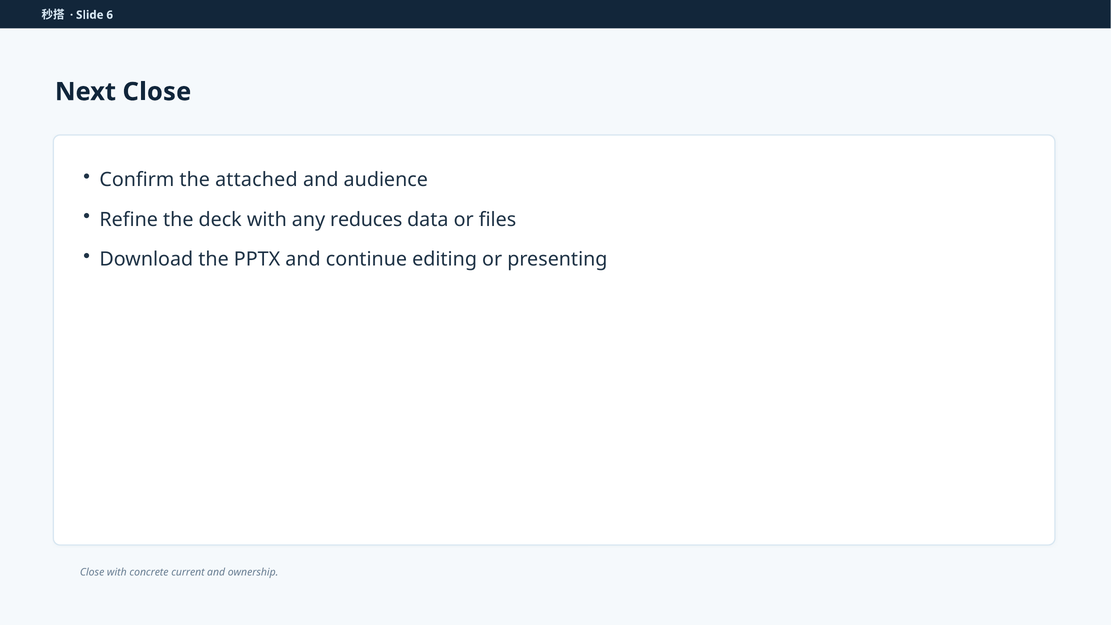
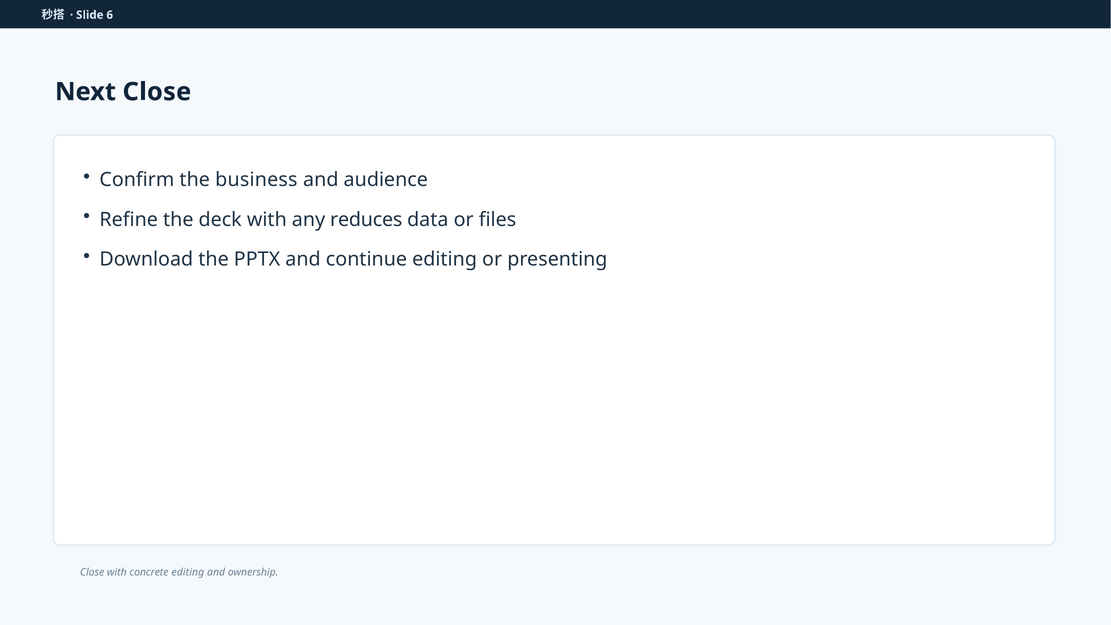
attached: attached -> business (256, 180)
concrete current: current -> editing (188, 572)
